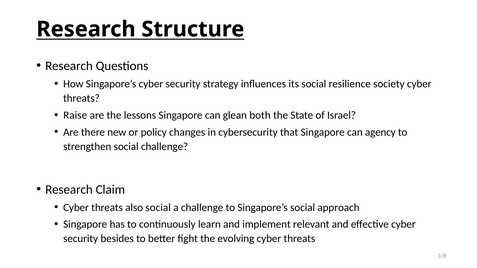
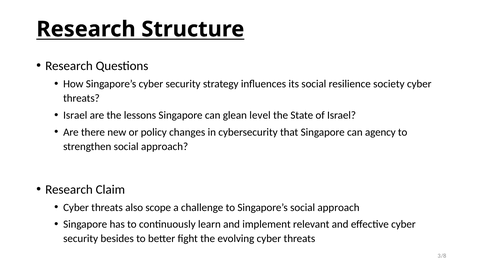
Raise: Raise -> Israel (75, 115)
both: both -> level (260, 115)
strengthen social challenge: challenge -> approach (165, 147)
also social: social -> scope (158, 208)
